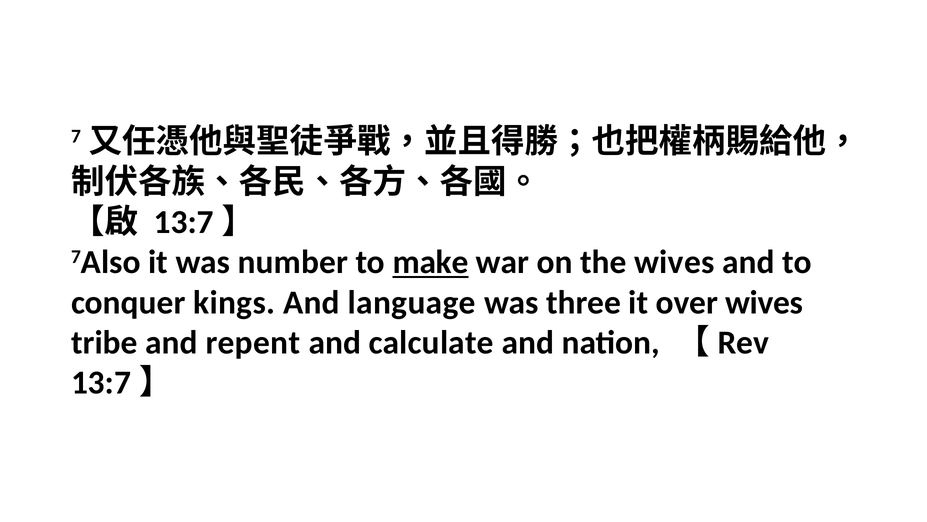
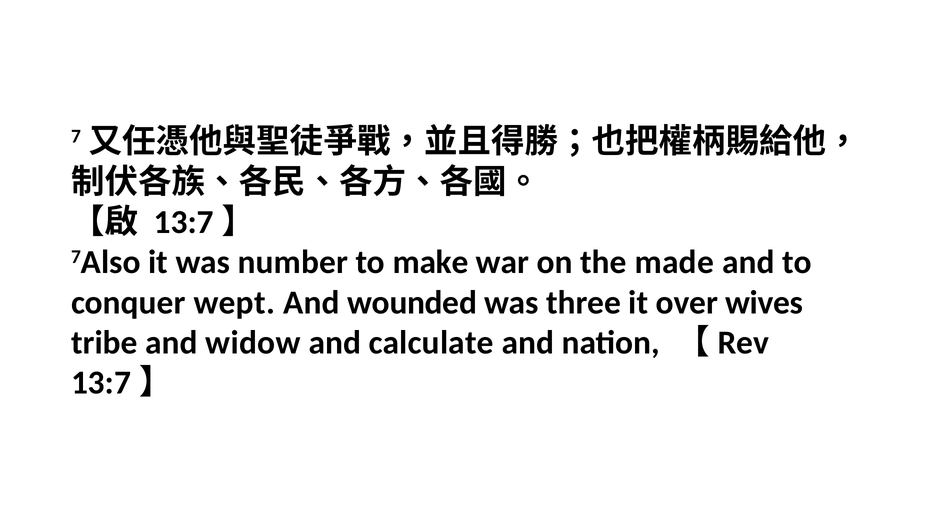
make underline: present -> none (431, 262)
the wives: wives -> made (674, 262)
kings: kings -> wept (234, 302)
language: language -> wounded (412, 302)
repent: repent -> widow (253, 342)
